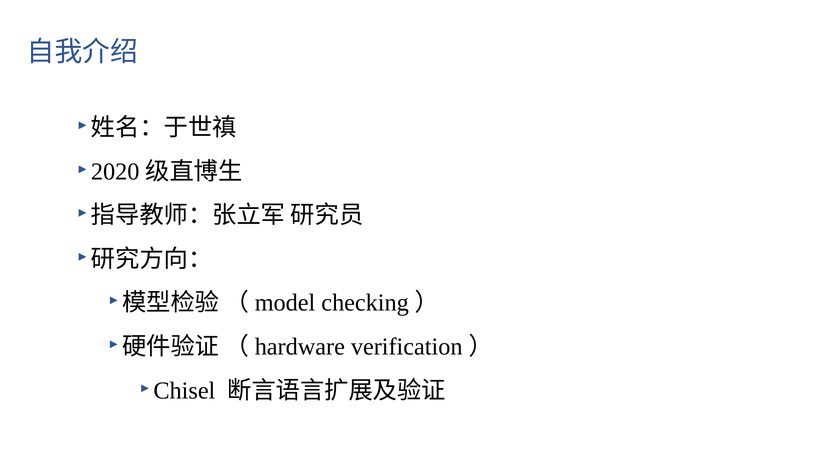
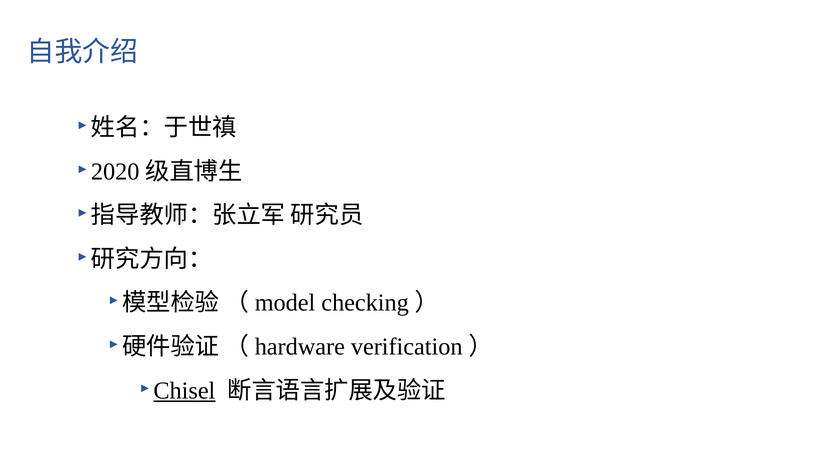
Chisel underline: none -> present (184, 390)
